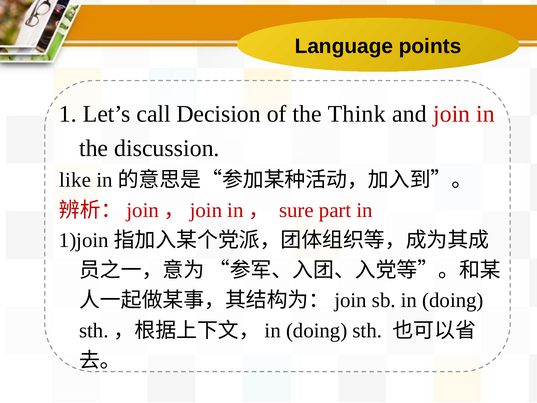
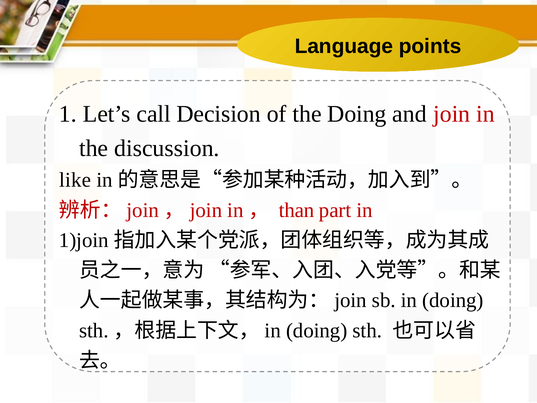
the Think: Think -> Doing (357, 114)
sure: sure -> than (297, 210)
